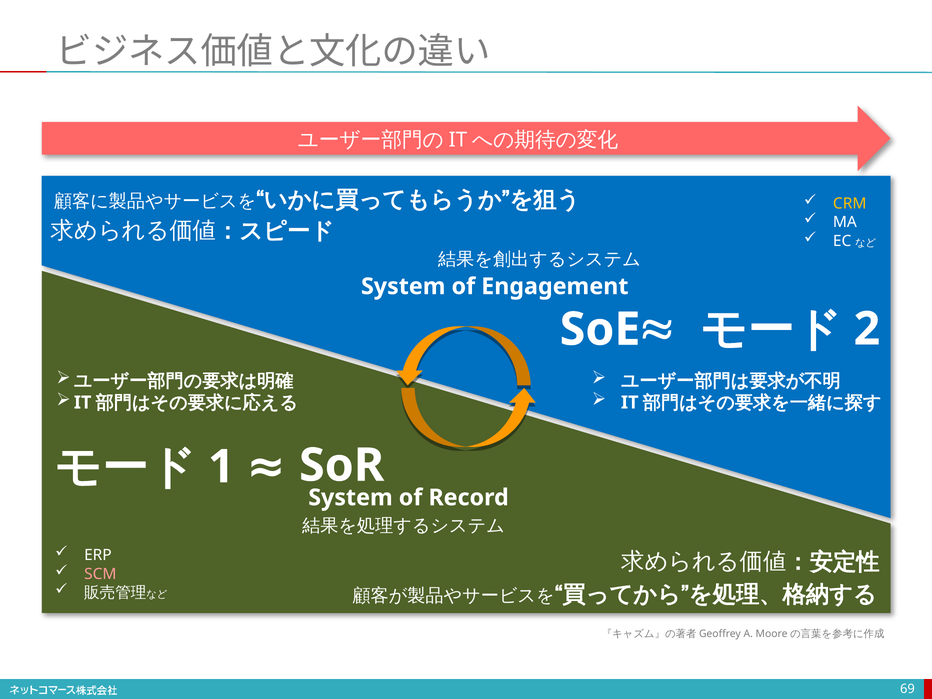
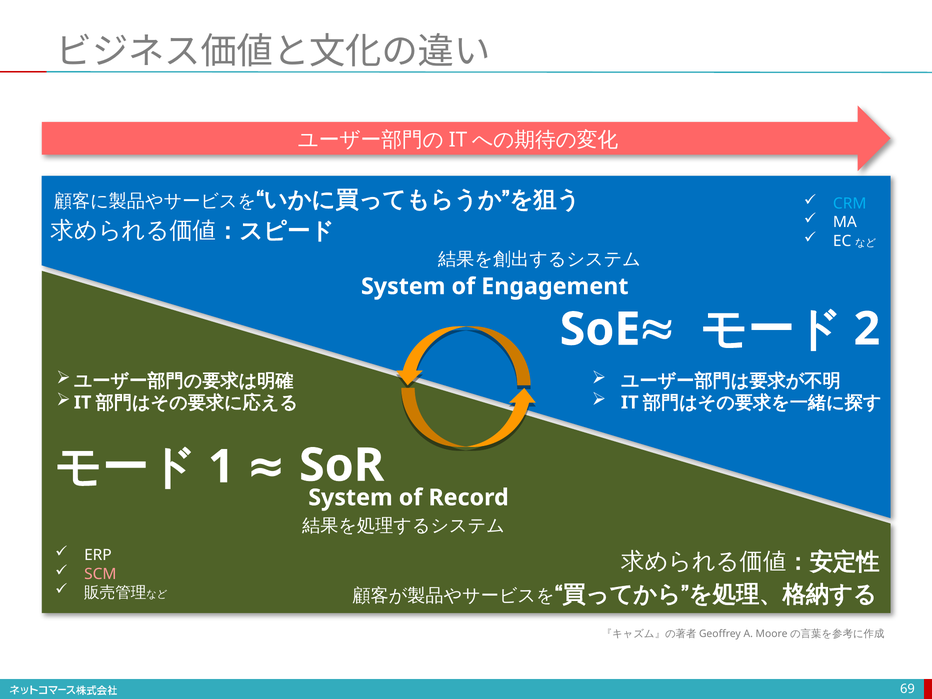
CRM colour: yellow -> light blue (850, 204)
